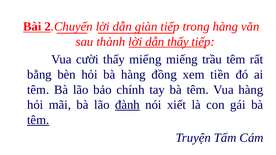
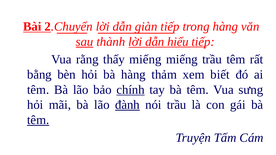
sau underline: none -> present (85, 42)
dẫn thấy: thấy -> hiểu (178, 42)
cười: cười -> rằng (87, 59)
đồng: đồng -> thảm (164, 75)
tiền: tiền -> biết (220, 75)
chính underline: none -> present (131, 90)
Vua hàng: hàng -> sưng (251, 90)
nói xiết: xiết -> trầu (177, 105)
